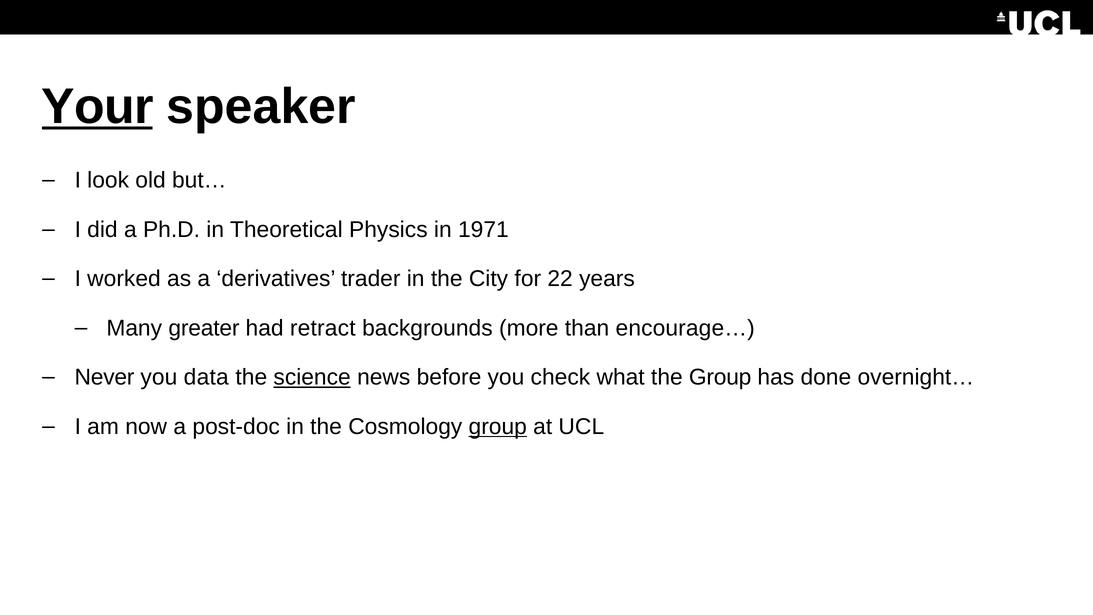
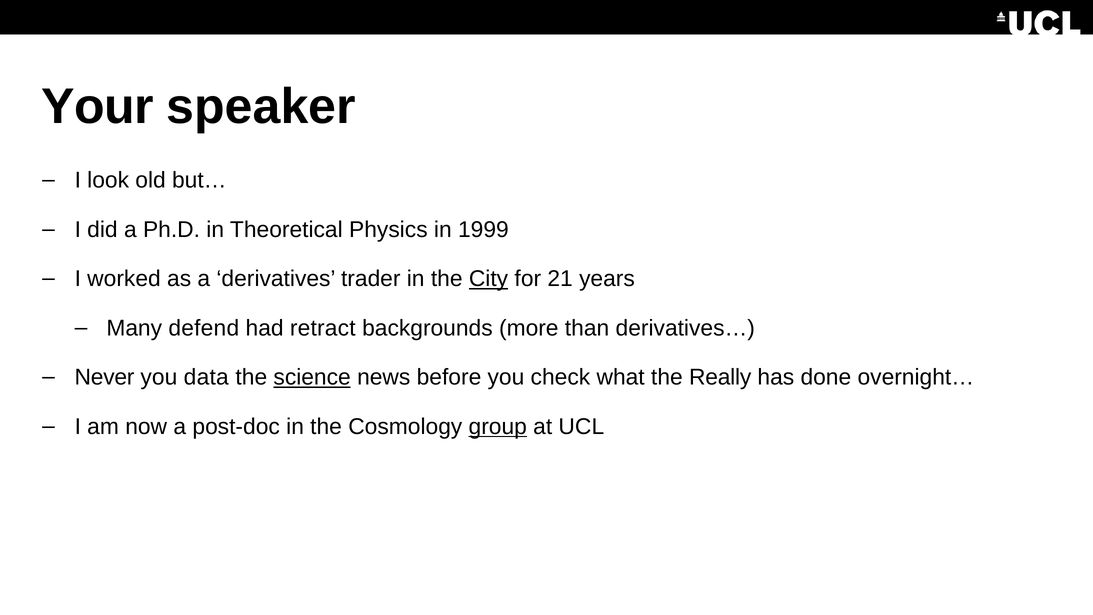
Your underline: present -> none (98, 107)
1971: 1971 -> 1999 (483, 230)
City underline: none -> present (489, 279)
22: 22 -> 21 (560, 279)
greater: greater -> defend (204, 328)
encourage…: encourage… -> derivatives… (685, 328)
the Group: Group -> Really (720, 377)
